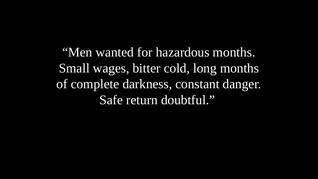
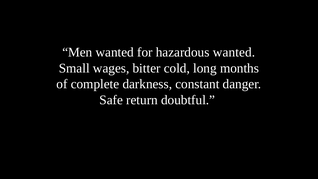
hazardous months: months -> wanted (234, 52)
